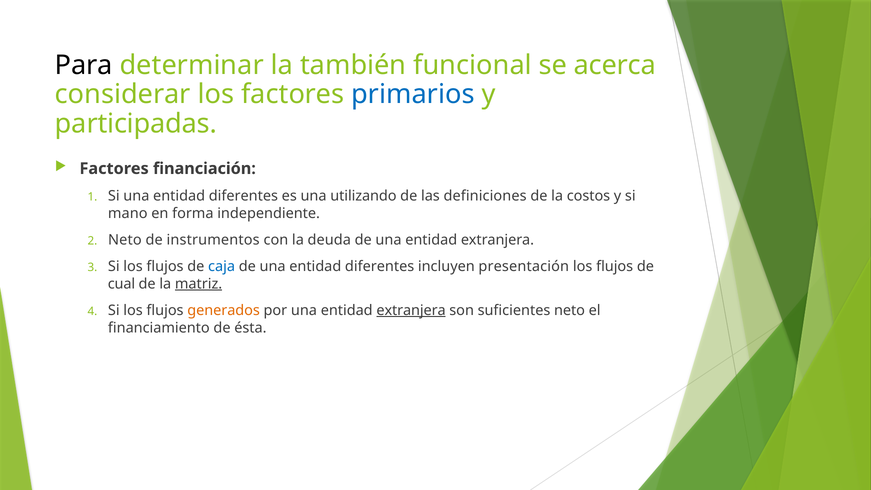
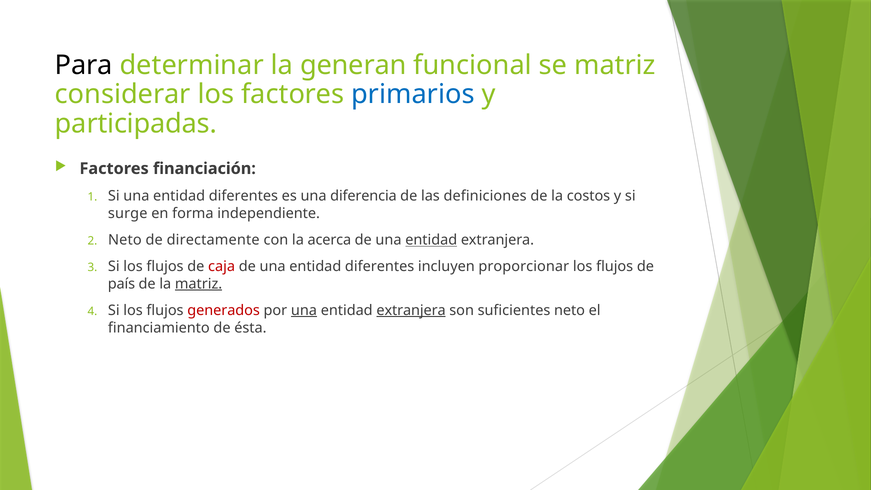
también: también -> generan (353, 65)
se acerca: acerca -> matriz (615, 65)
utilizando: utilizando -> diferencia (363, 196)
mano: mano -> surge (128, 213)
instrumentos: instrumentos -> directamente (213, 240)
deuda: deuda -> acerca (329, 240)
entidad underline: none -> present (431, 240)
caja colour: blue -> red (222, 266)
presentación: presentación -> proporcionar (524, 266)
cual: cual -> país (121, 284)
generados colour: orange -> red (224, 310)
una underline: none -> present (304, 310)
